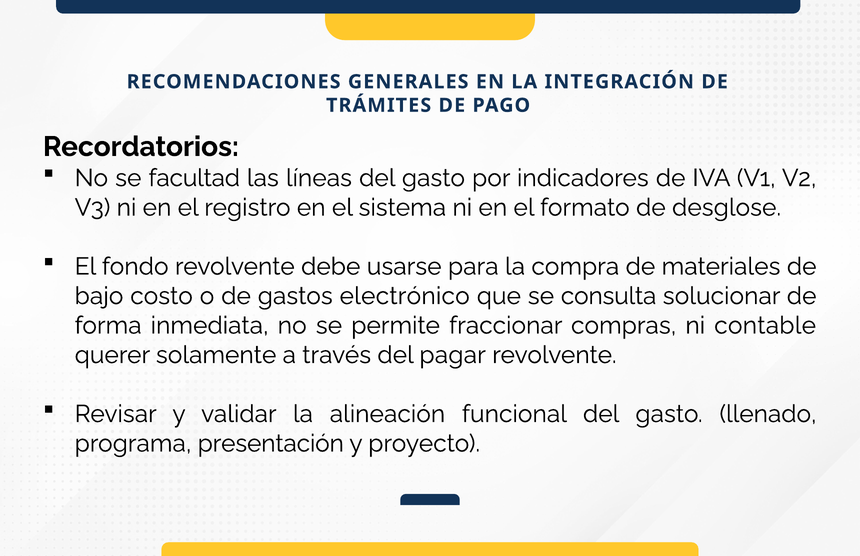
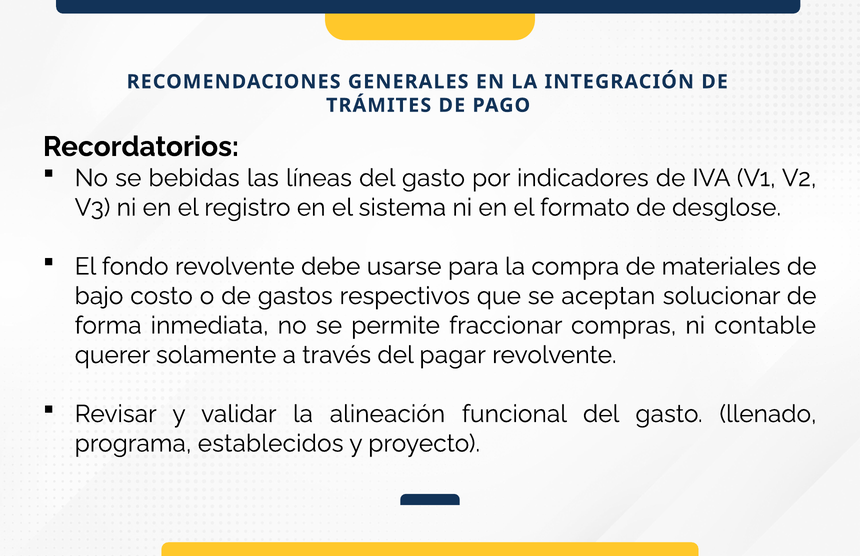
facultad: facultad -> bebidas (194, 178)
electrónico: electrónico -> respectivos (405, 296)
consulta: consulta -> aceptan (608, 296)
presentación: presentación -> establecidos (271, 444)
